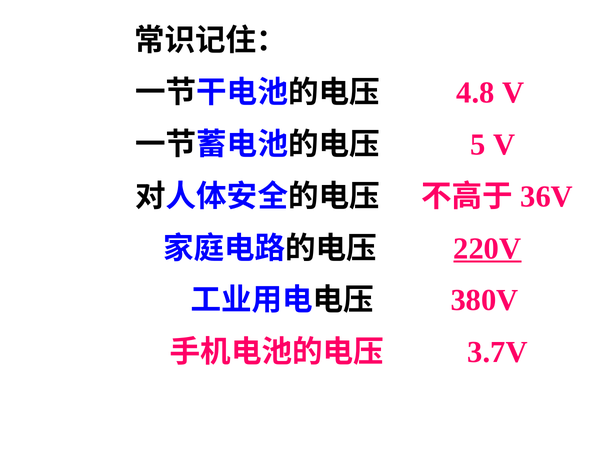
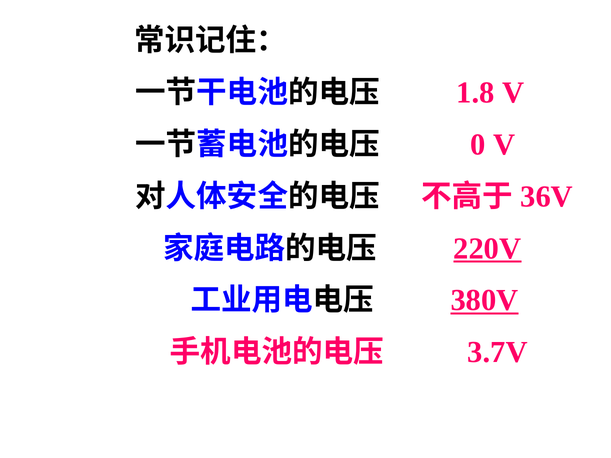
4.8: 4.8 -> 1.8 (475, 93)
5: 5 -> 0 (478, 145)
380V underline: none -> present (485, 301)
